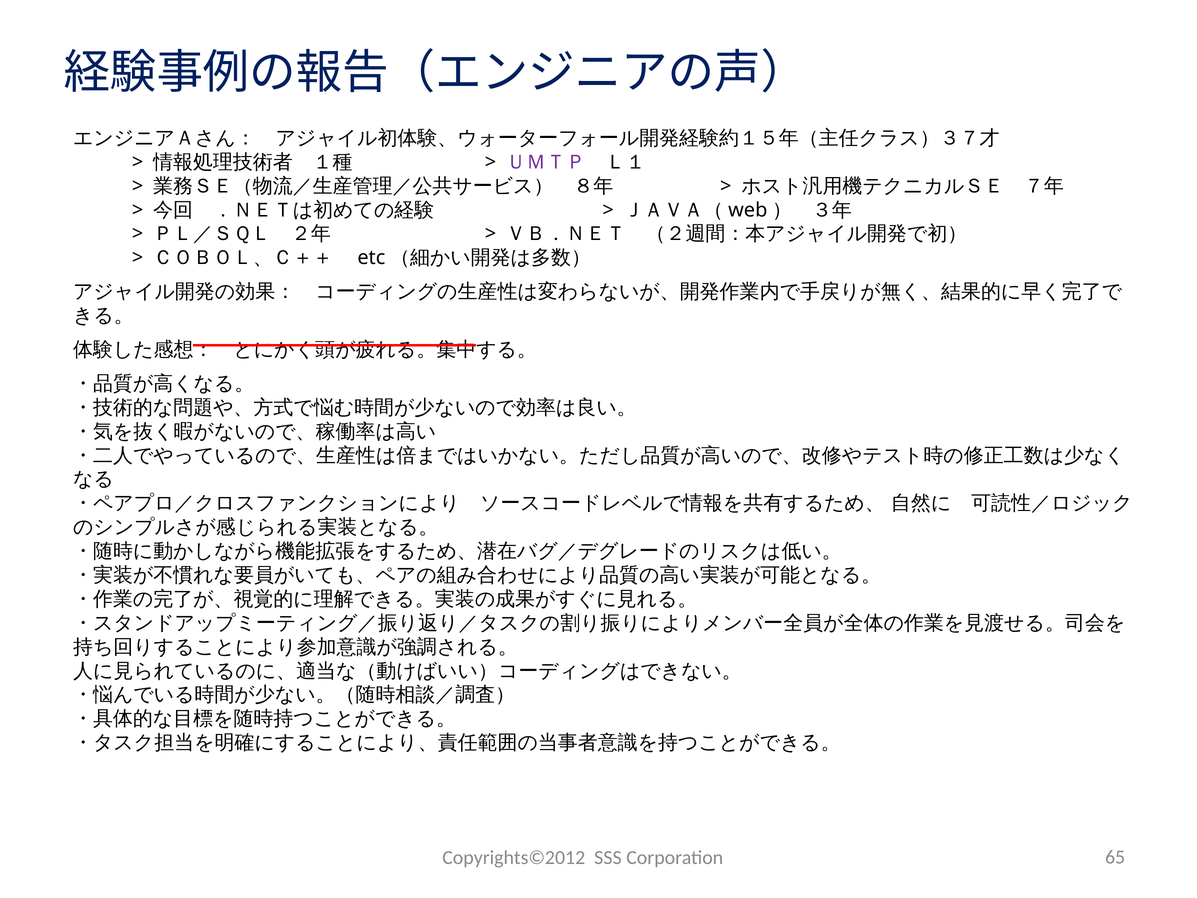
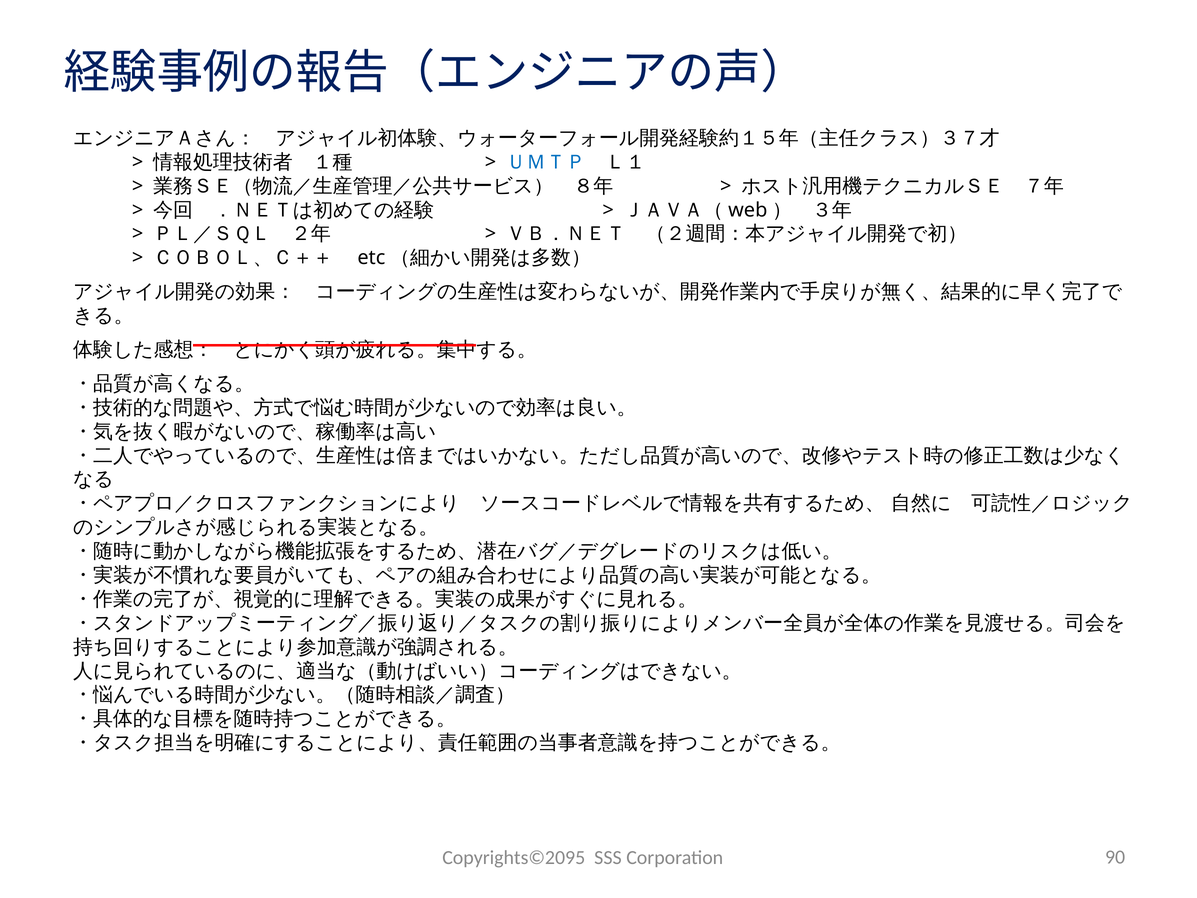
ＵＭＴＰ colour: purple -> blue (546, 162)
Copyrights©2012: Copyrights©2012 -> Copyrights©2095 (514, 857)
65: 65 -> 90 (1115, 857)
